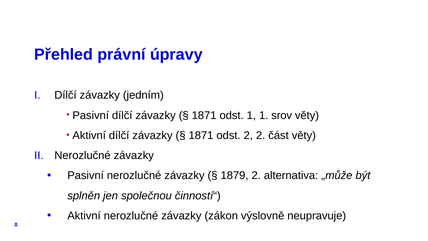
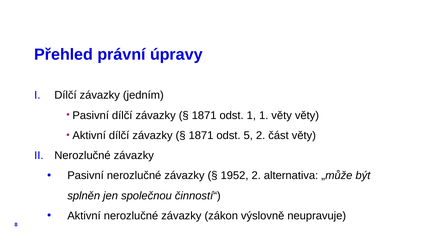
1 srov: srov -> věty (282, 115)
odst 2: 2 -> 5 (248, 135)
1879: 1879 -> 1952 (235, 175)
